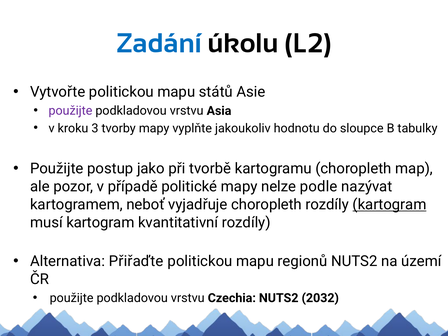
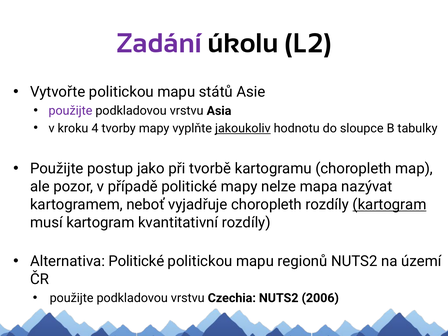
Zadání colour: blue -> purple (159, 43)
3: 3 -> 4 (95, 128)
jakoukoliv underline: none -> present (243, 128)
podle: podle -> mapa (319, 187)
Alternativa Přiřaďte: Přiřaďte -> Politické (136, 261)
2032: 2032 -> 2006 (320, 298)
